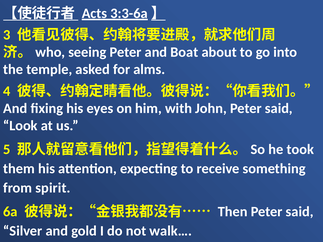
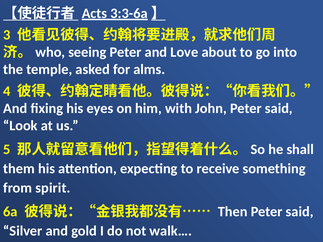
Boat: Boat -> Love (184, 52)
took: took -> shall (300, 149)
